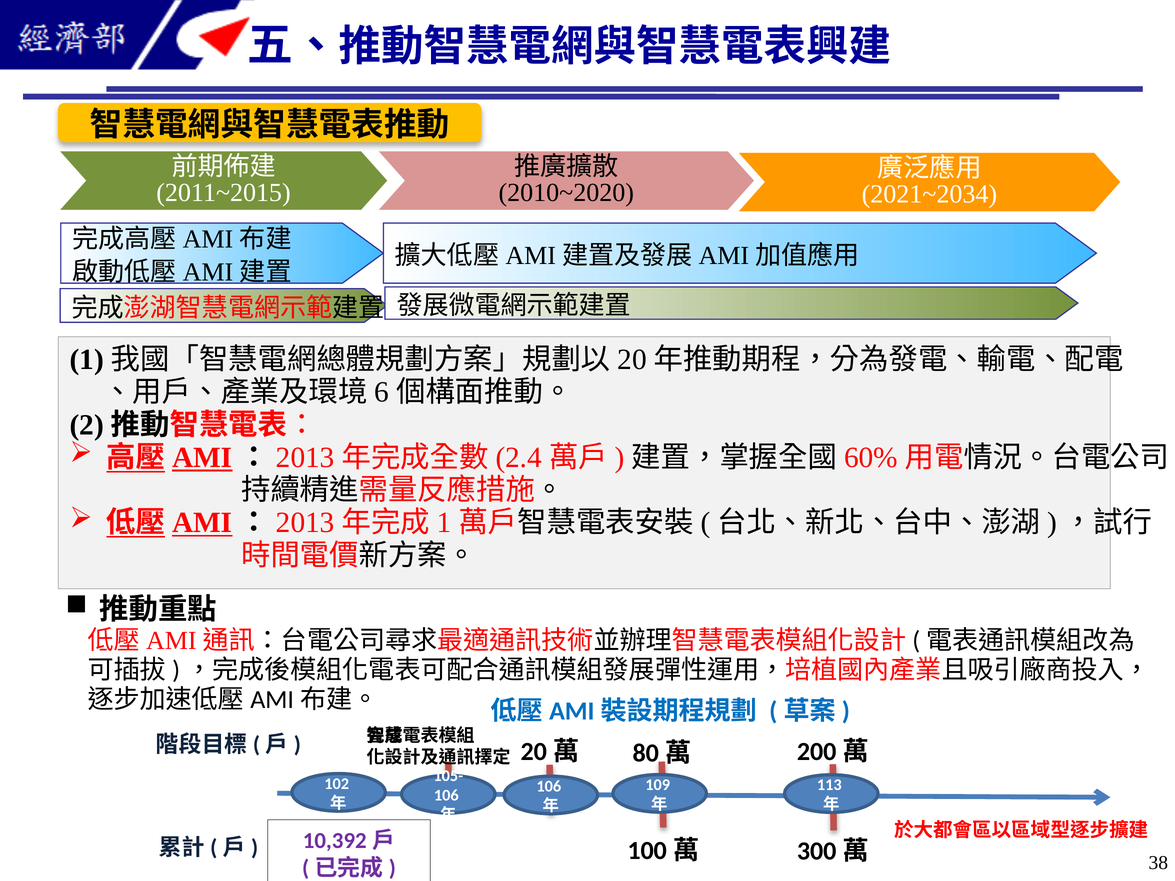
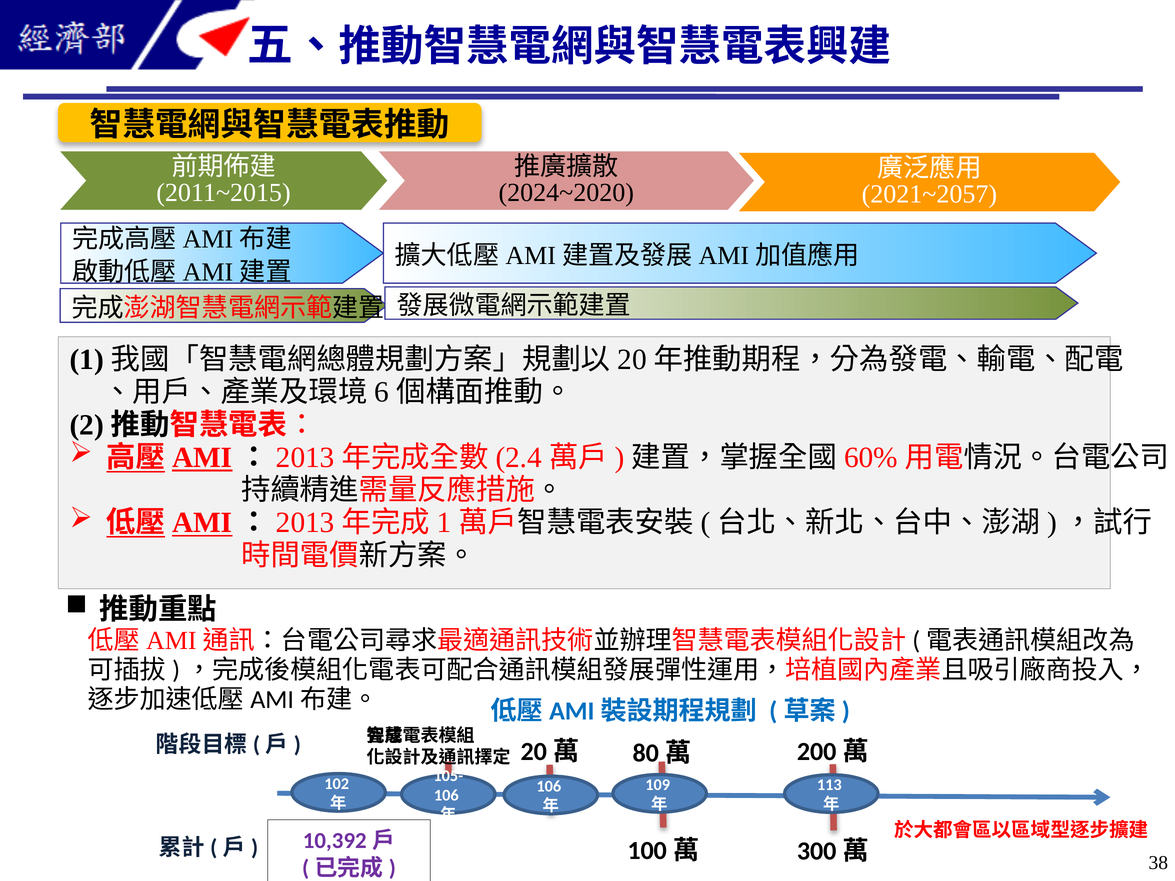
2010~2020: 2010~2020 -> 2024~2020 (566, 193)
2021~2034: 2021~2034 -> 2021~2057 (929, 194)
